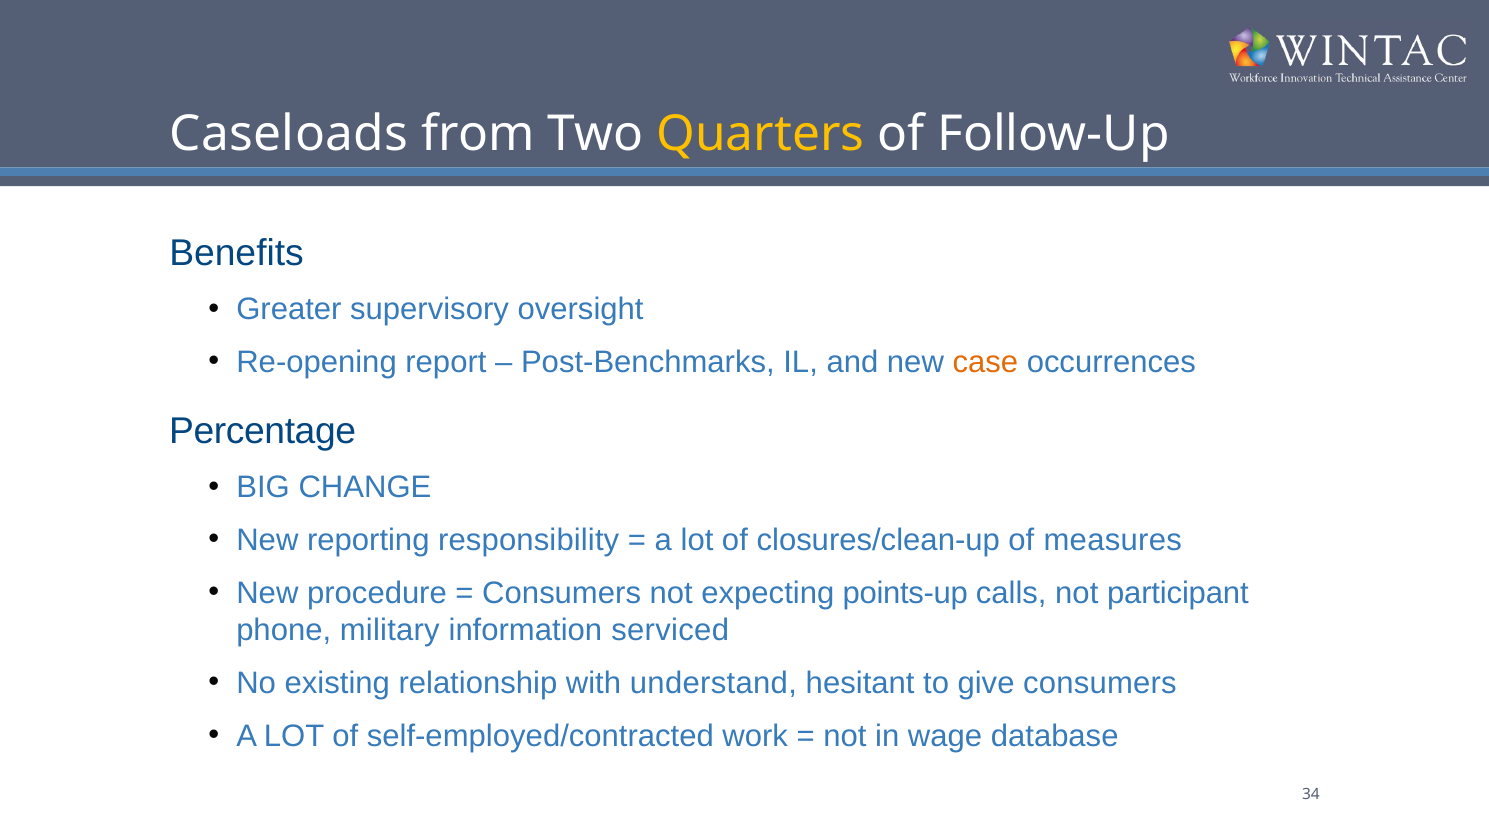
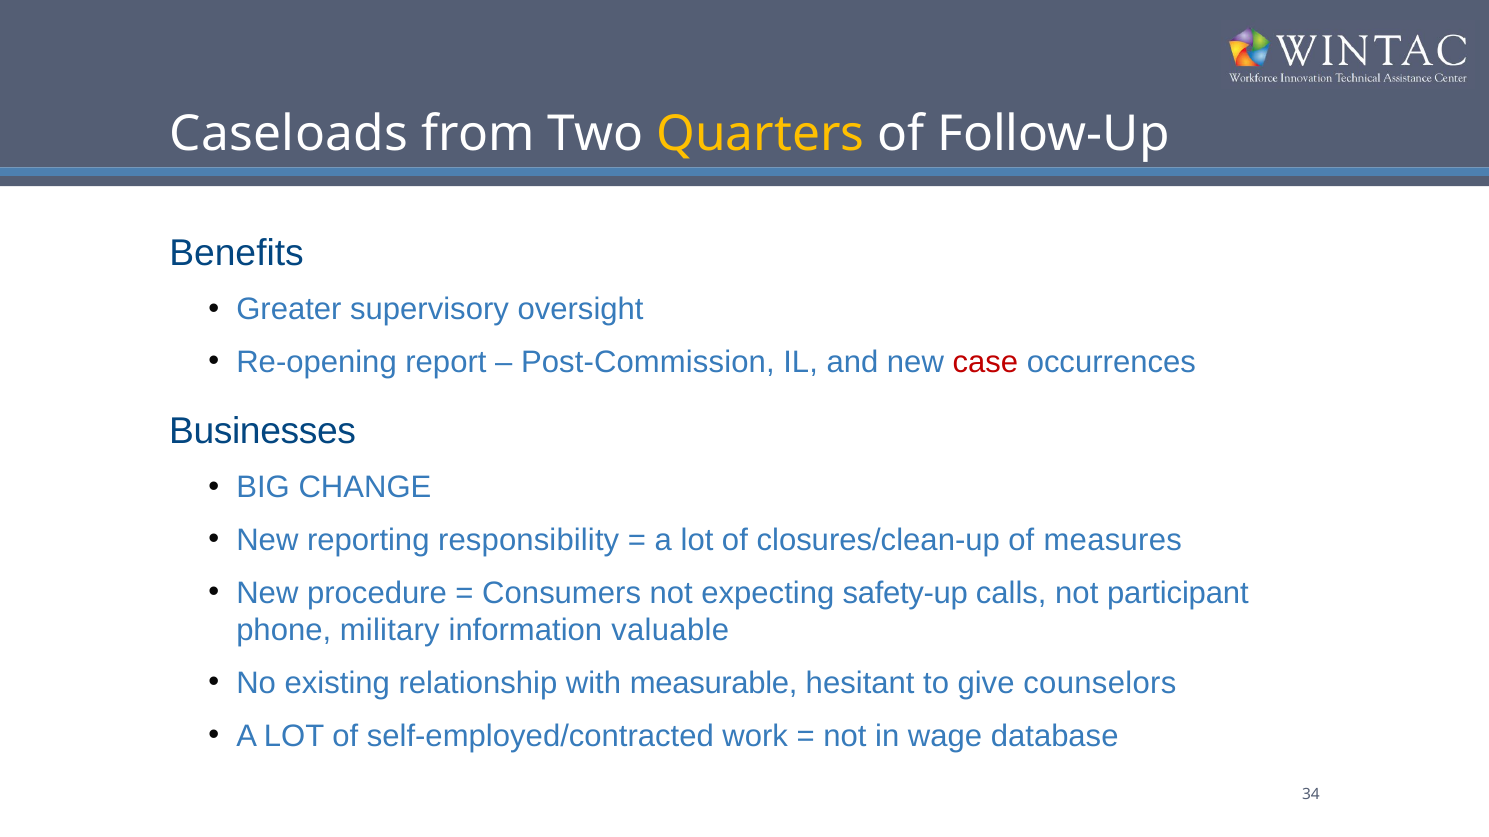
Post-Benchmarks: Post-Benchmarks -> Post-Commission (648, 363)
case colour: orange -> red (985, 363)
Percentage: Percentage -> Businesses (263, 432)
points-up: points-up -> safety-up (905, 594)
serviced: serviced -> valuable (670, 631)
understand: understand -> measurable (714, 684)
give consumers: consumers -> counselors (1100, 684)
